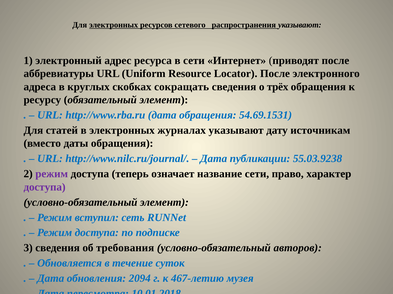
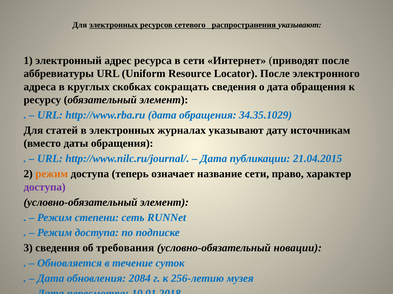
о трёх: трёх -> дата (278, 87)
54.69.1531: 54.69.1531 -> 34.35.1029 (266, 115)
55.03.9238: 55.03.9238 -> 21.04.2015 (318, 159)
режим colour: purple -> orange (52, 174)
вступил: вступил -> степени (97, 218)
авторов: авторов -> новации (298, 249)
2094: 2094 -> 2084 (140, 279)
467-летию: 467-летию -> 256-летию (197, 279)
